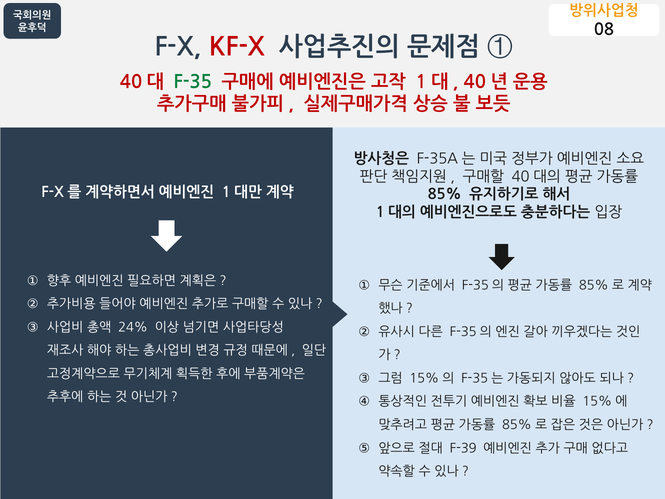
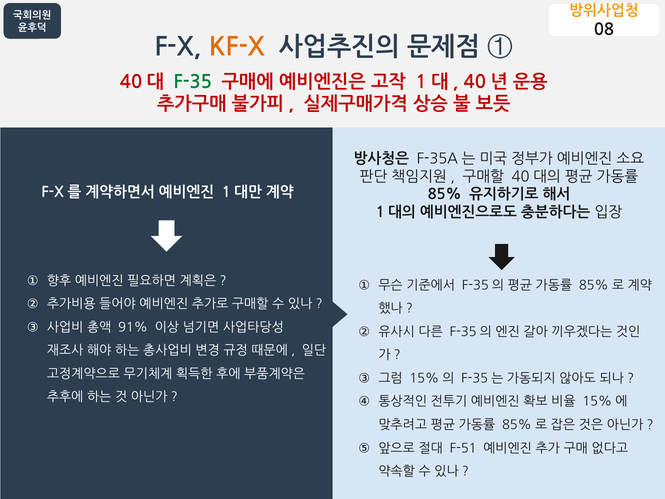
KF-X colour: red -> orange (237, 47)
24%: 24% -> 91% (133, 327)
F-39: F-39 -> F-51 (463, 448)
